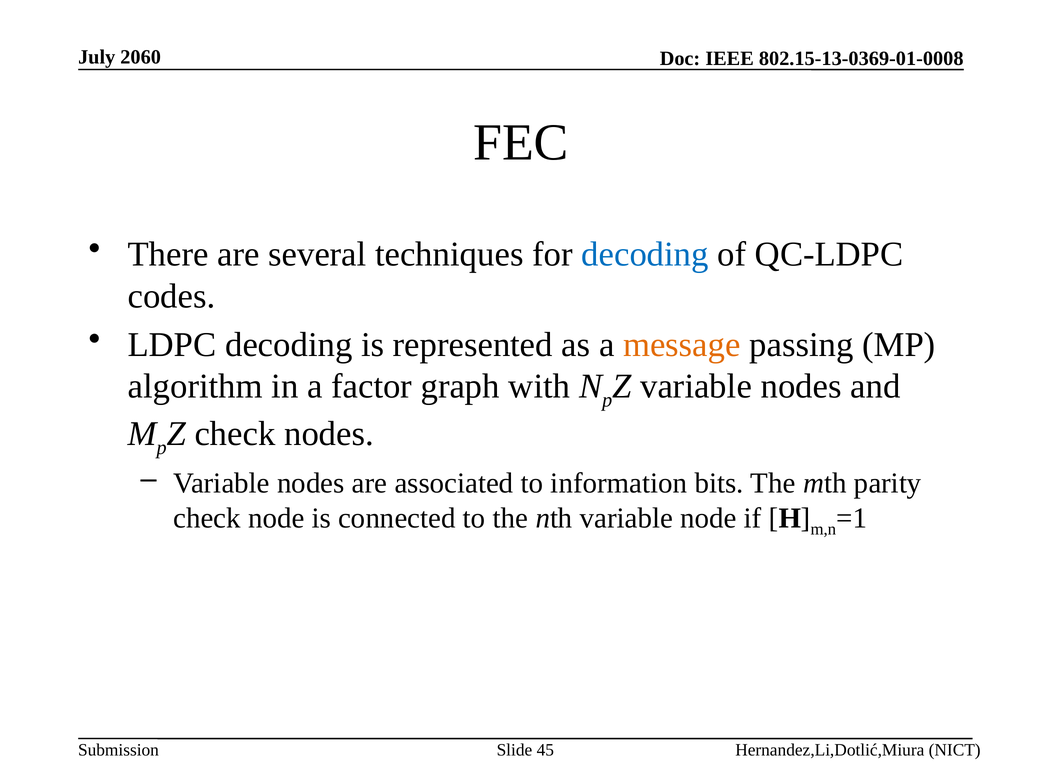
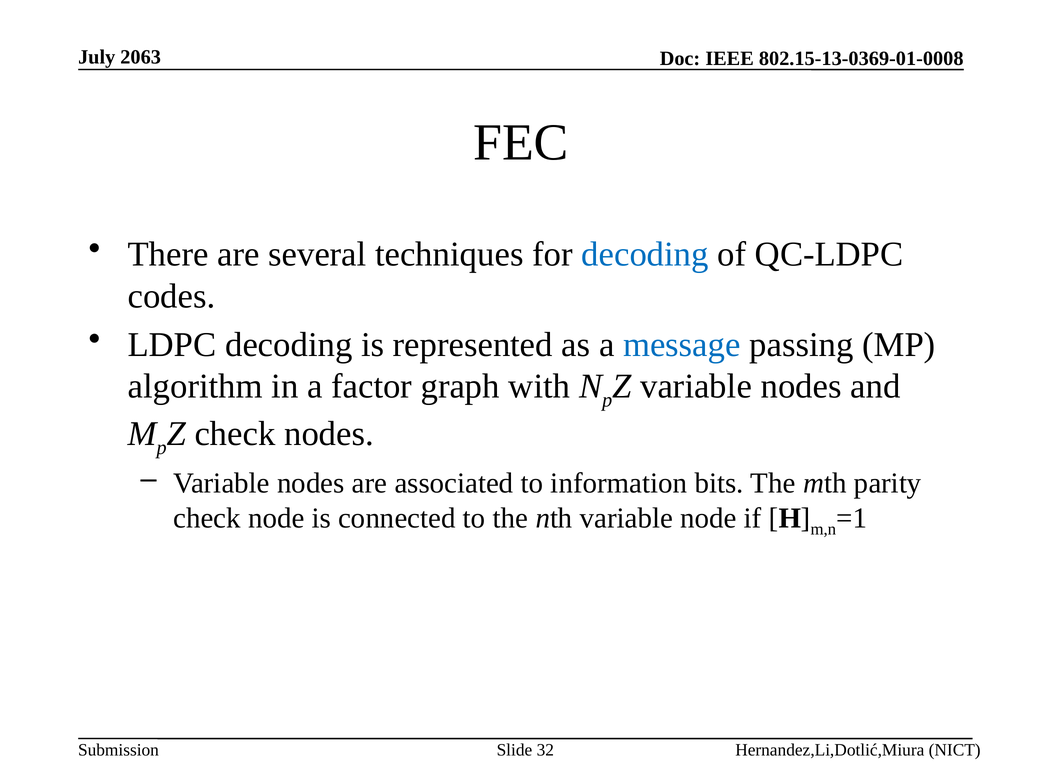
2060: 2060 -> 2063 (141, 57)
message colour: orange -> blue (682, 345)
45: 45 -> 32 (545, 750)
